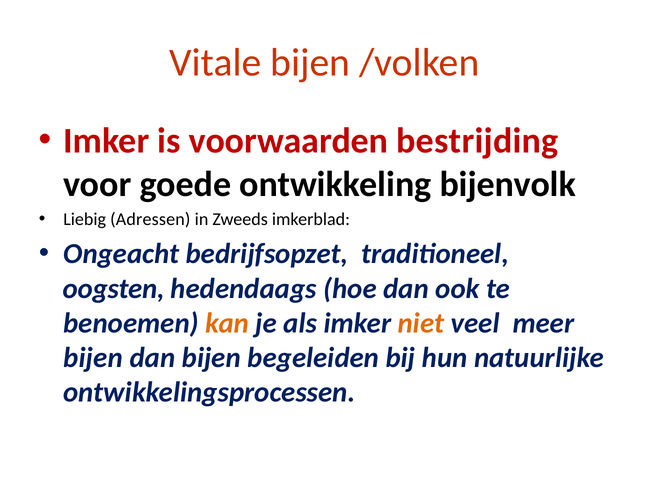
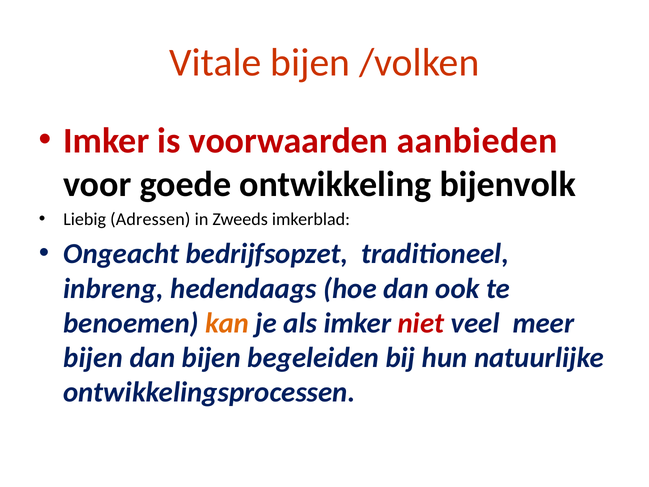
bestrijding: bestrijding -> aanbieden (477, 141)
oogsten: oogsten -> inbreng (114, 288)
niet colour: orange -> red (421, 323)
